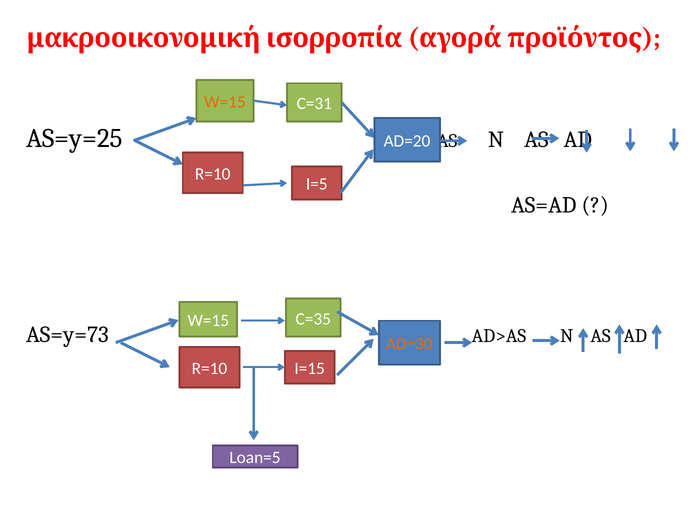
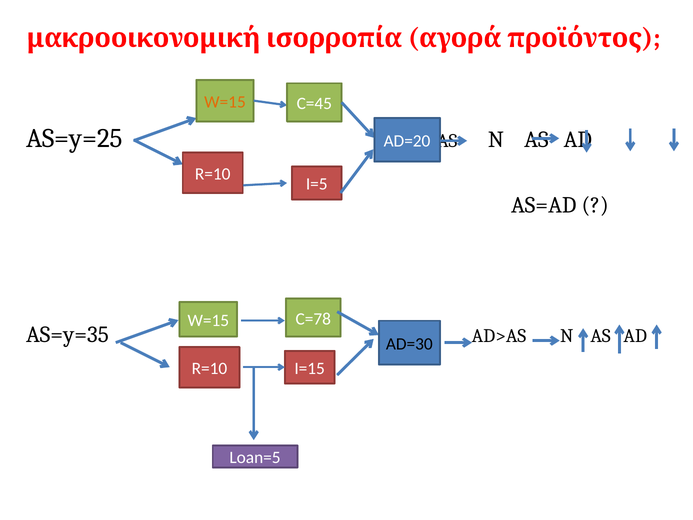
C=31: C=31 -> C=45 (314, 104)
C=35: C=35 -> C=78 (313, 319)
AS=y=73: AS=y=73 -> AS=y=35 (67, 334)
AD=30 colour: orange -> black (409, 344)
